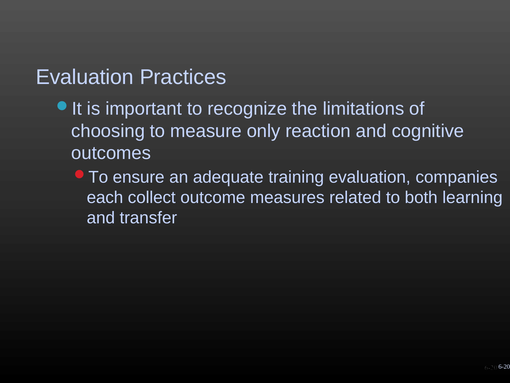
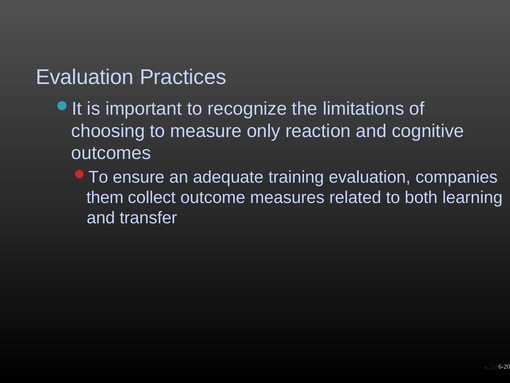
each: each -> them (105, 197)
